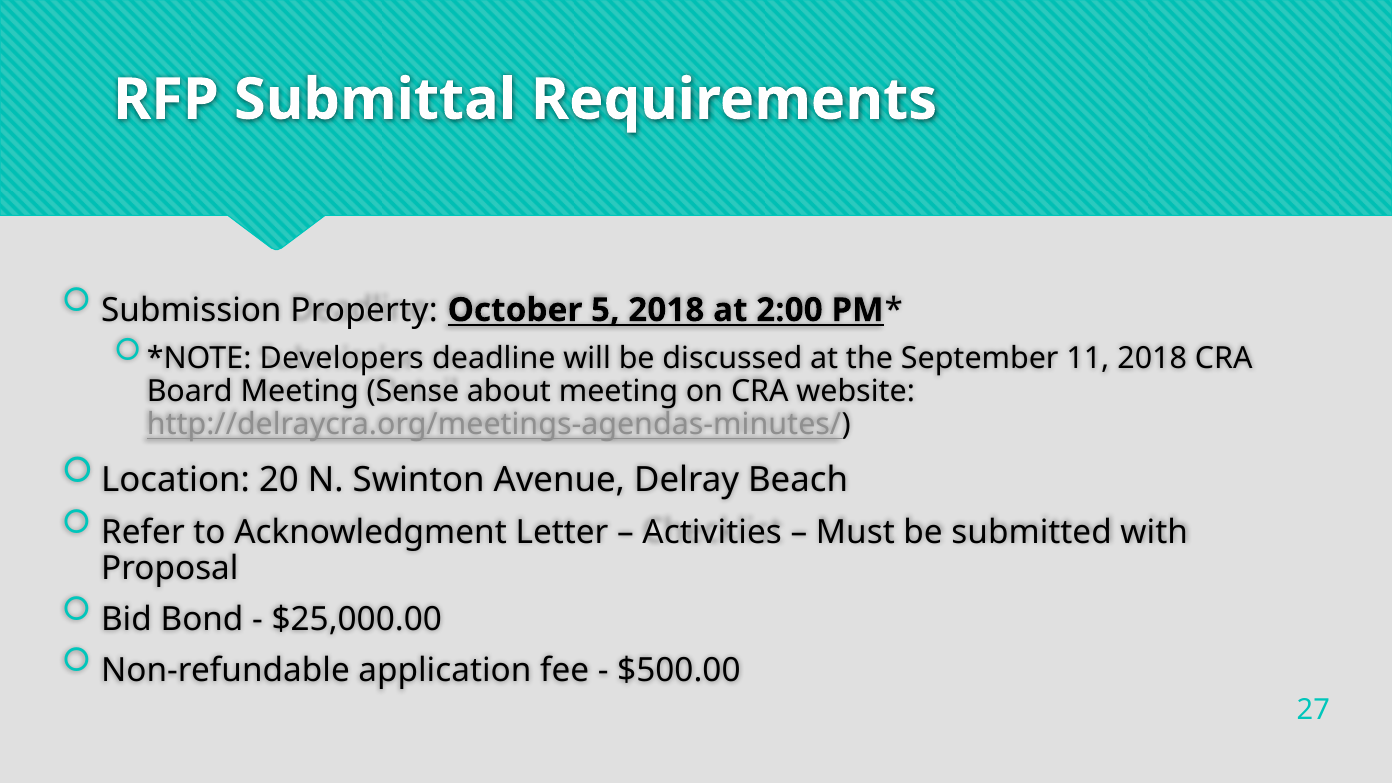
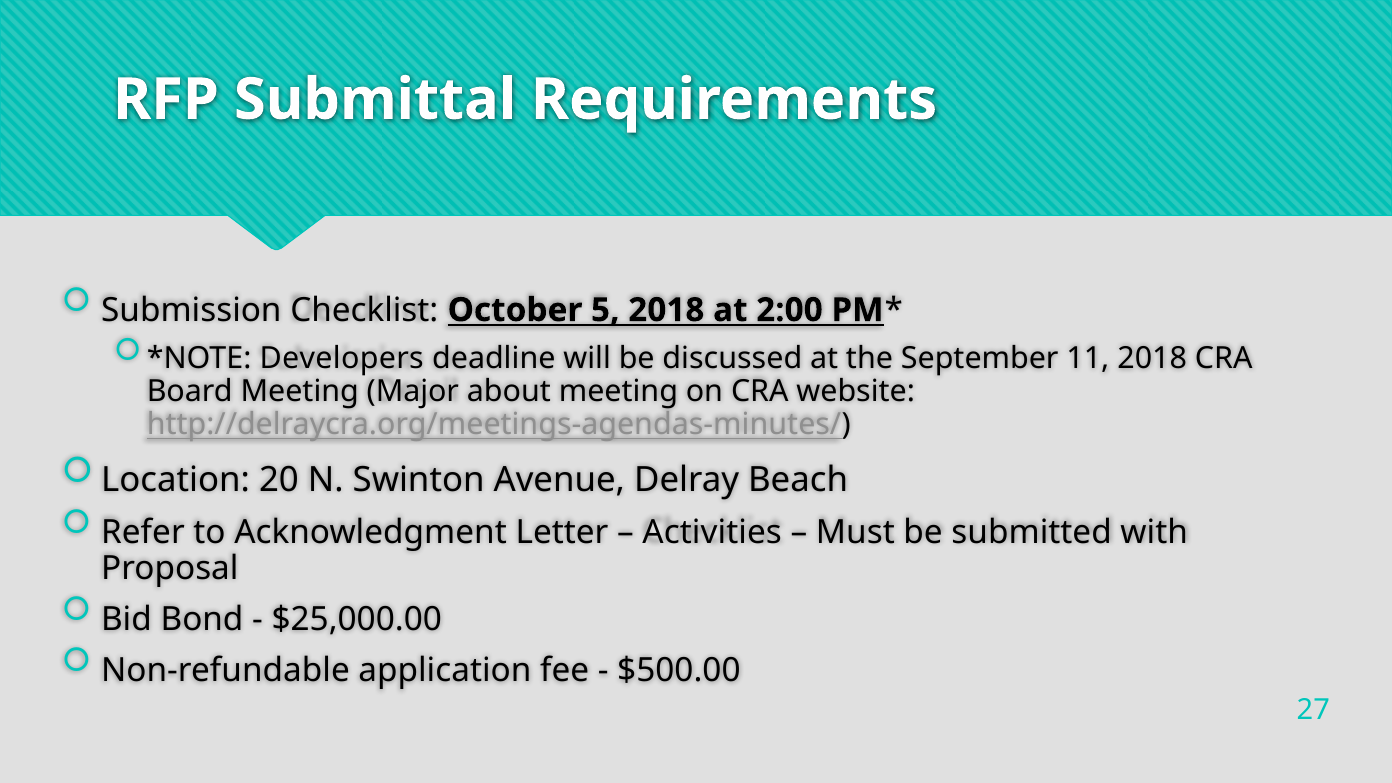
Property: Property -> Checklist (364, 310)
Sense: Sense -> Major (413, 392)
